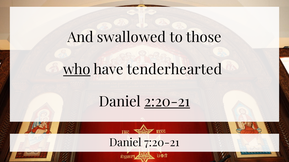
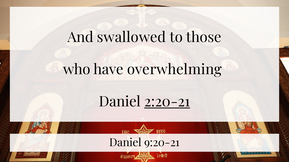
who underline: present -> none (77, 70)
tenderhearted: tenderhearted -> overwhelming (174, 70)
7:20-21: 7:20-21 -> 9:20-21 (162, 143)
